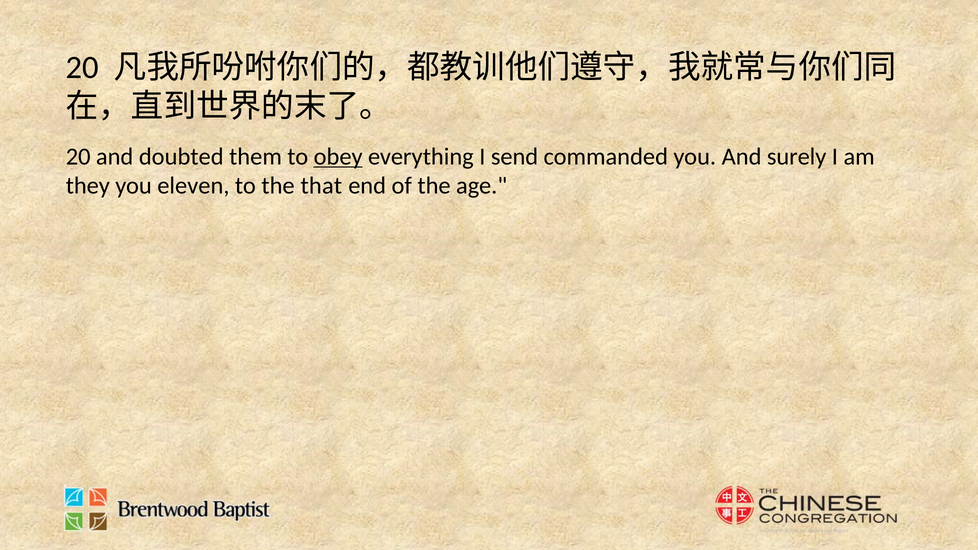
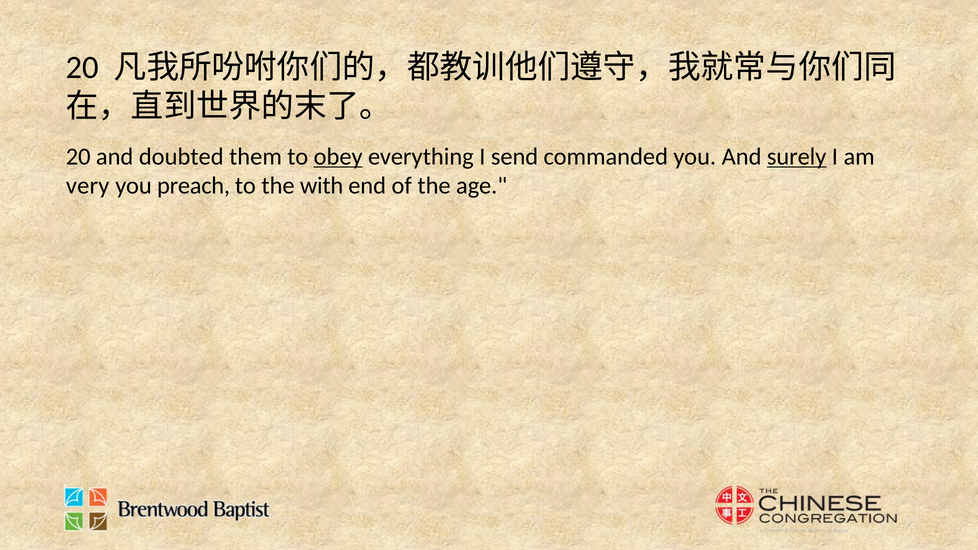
surely underline: none -> present (797, 157)
they: they -> very (88, 186)
eleven: eleven -> preach (194, 186)
that: that -> with (322, 186)
